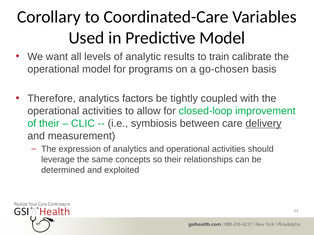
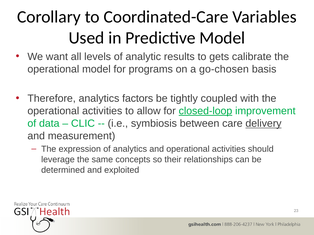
train: train -> gets (219, 57)
closed-loop underline: none -> present (205, 111)
of their: their -> data (49, 124)
